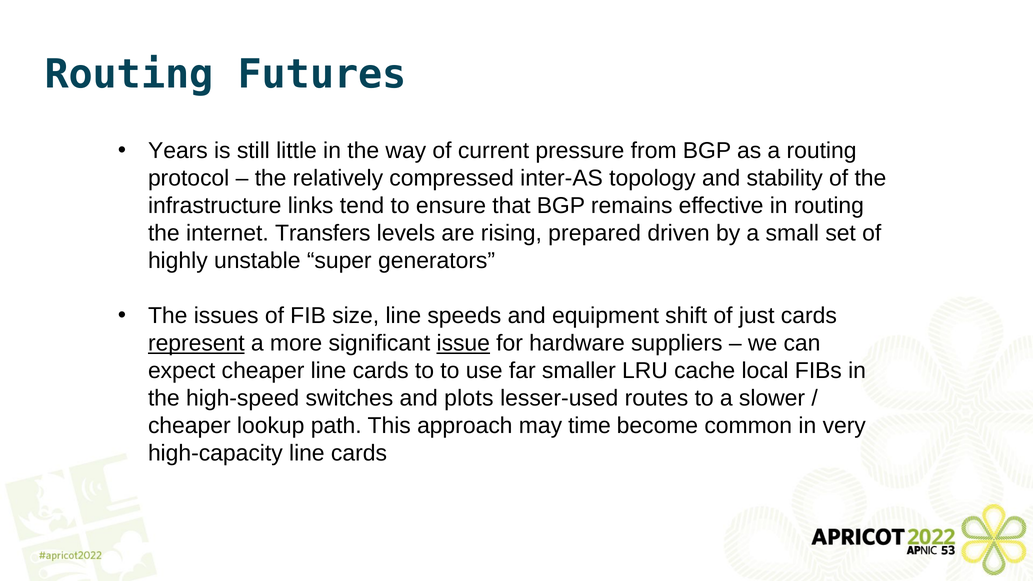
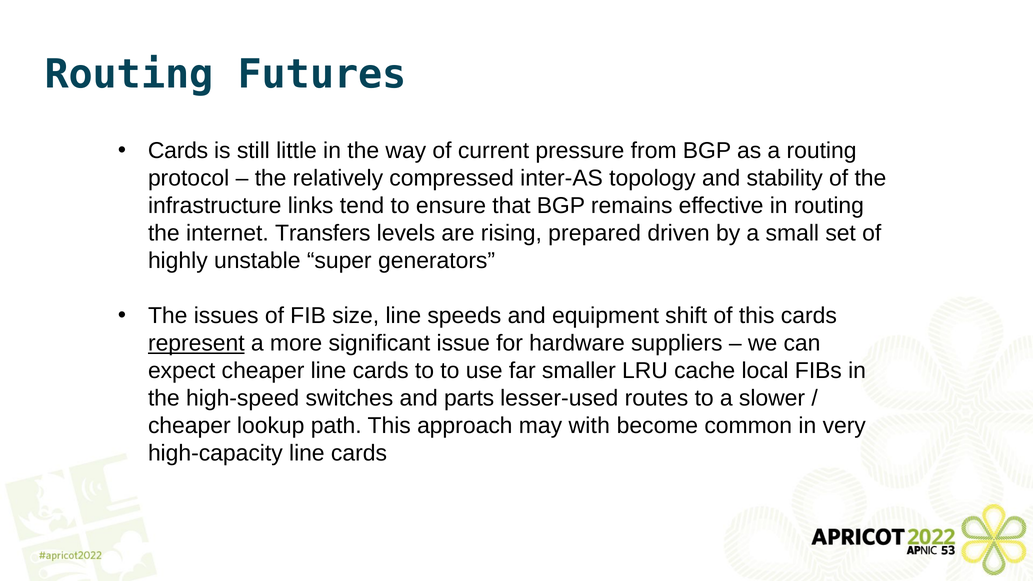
Years: Years -> Cards (178, 151)
of just: just -> this (757, 316)
issue underline: present -> none (463, 343)
plots: plots -> parts (469, 398)
time: time -> with (589, 426)
